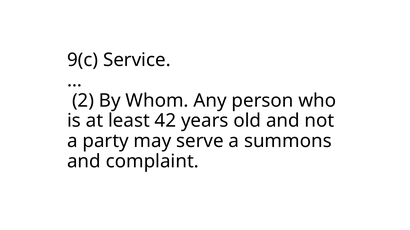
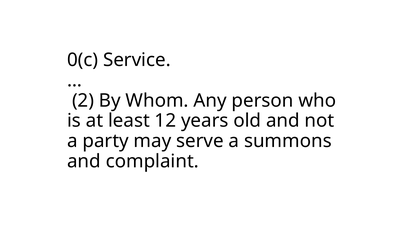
9(c: 9(c -> 0(c (83, 60)
42: 42 -> 12 (165, 121)
